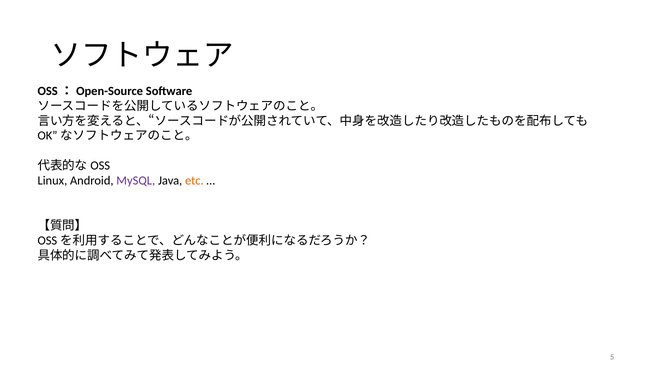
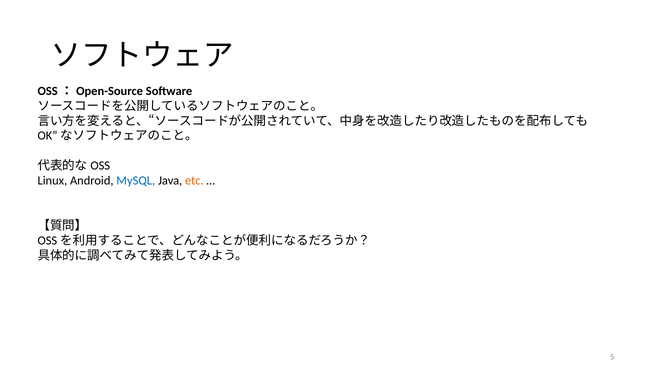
MySQL colour: purple -> blue (136, 181)
